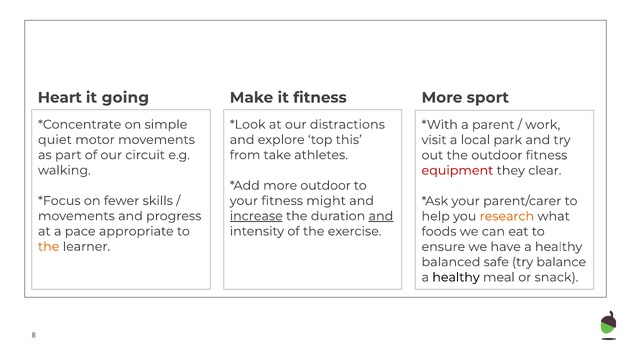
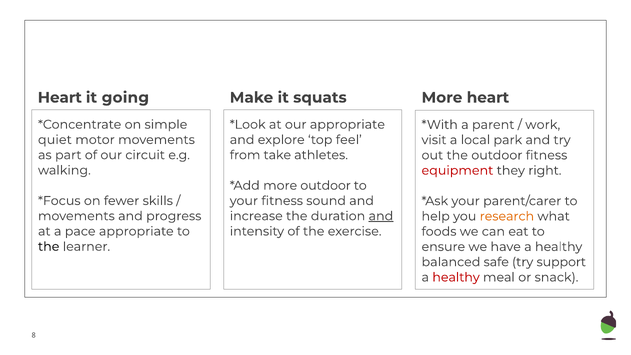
it fitness: fitness -> squats (320, 98)
More sport: sport -> heart (488, 98)
our distractions: distractions -> appropriate (347, 124)
this: this -> feel (349, 140)
clear: clear -> right (545, 170)
might: might -> sound (326, 201)
increase underline: present -> none (256, 216)
the colour: orange -> black (49, 247)
balance: balance -> support (561, 262)
healthy colour: black -> red (456, 277)
